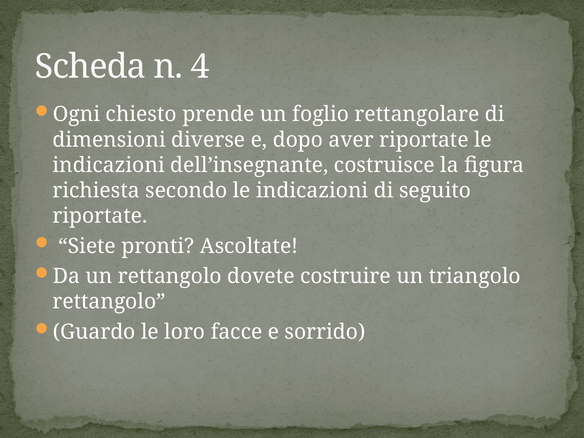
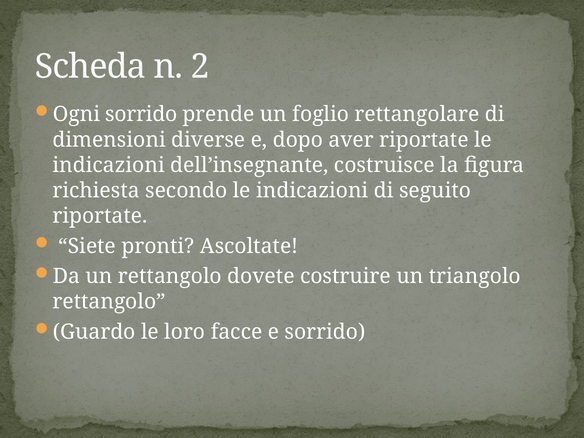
4: 4 -> 2 (200, 67)
Ogni chiesto: chiesto -> sorrido (141, 114)
